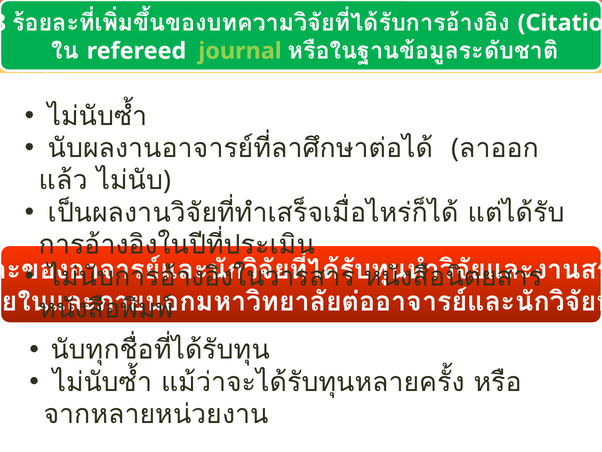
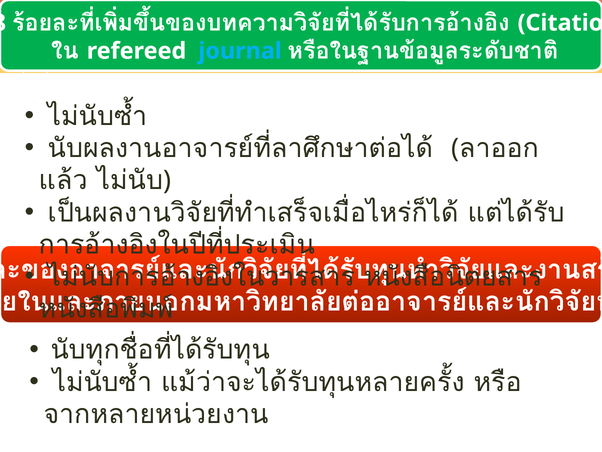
journal colour: light green -> light blue (240, 51)
